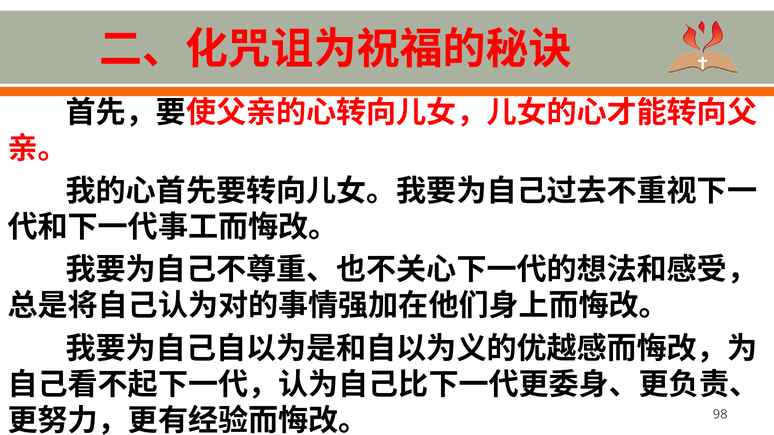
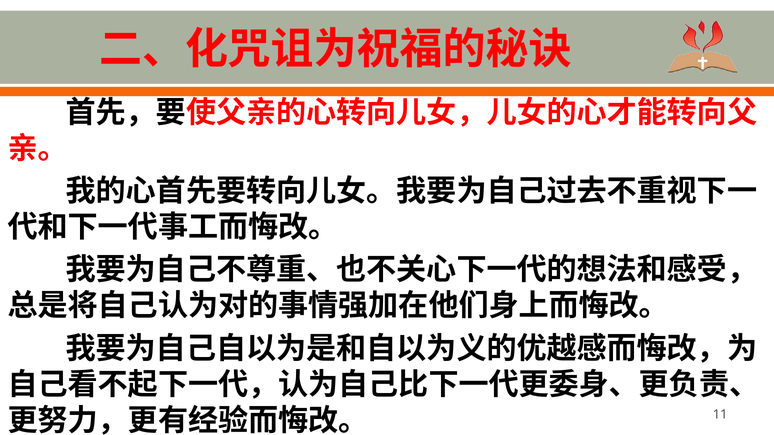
98: 98 -> 11 (720, 415)
